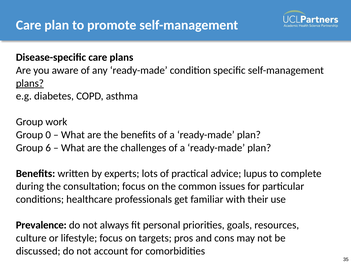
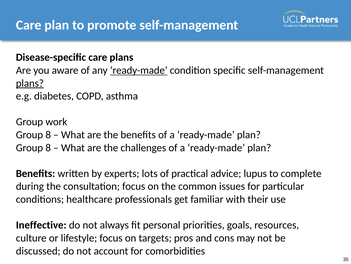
ready-made underline: none -> present (139, 70)
0: 0 -> 8 (48, 134)
6: 6 -> 8 (48, 147)
Prevalence: Prevalence -> Ineffective (41, 225)
